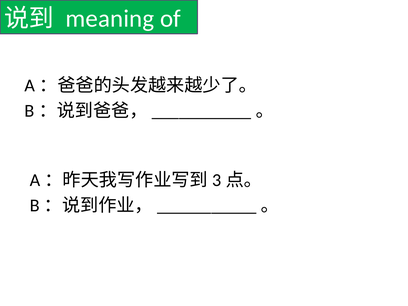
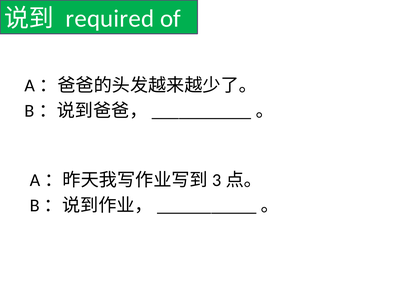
meaning: meaning -> required (110, 19)
